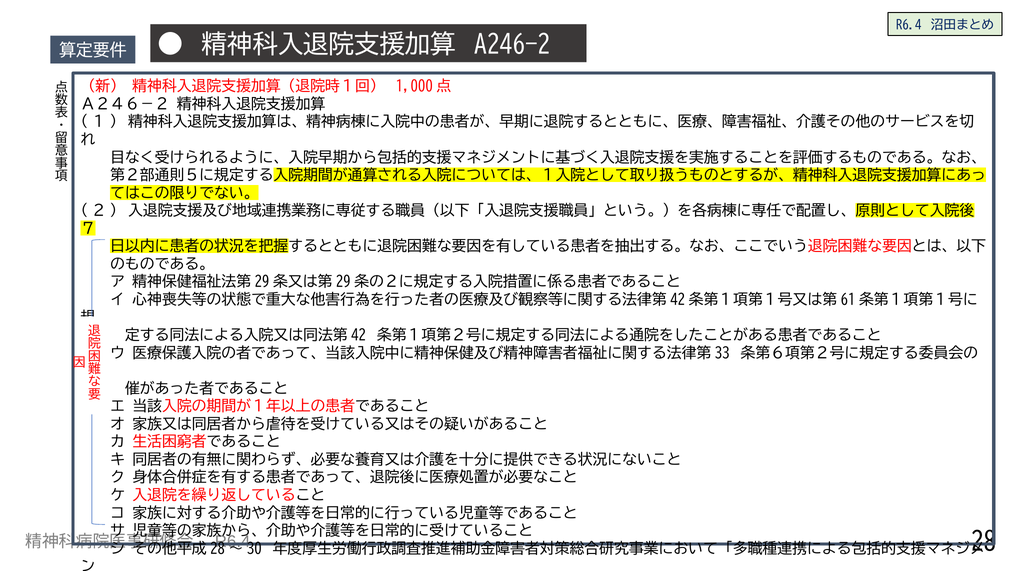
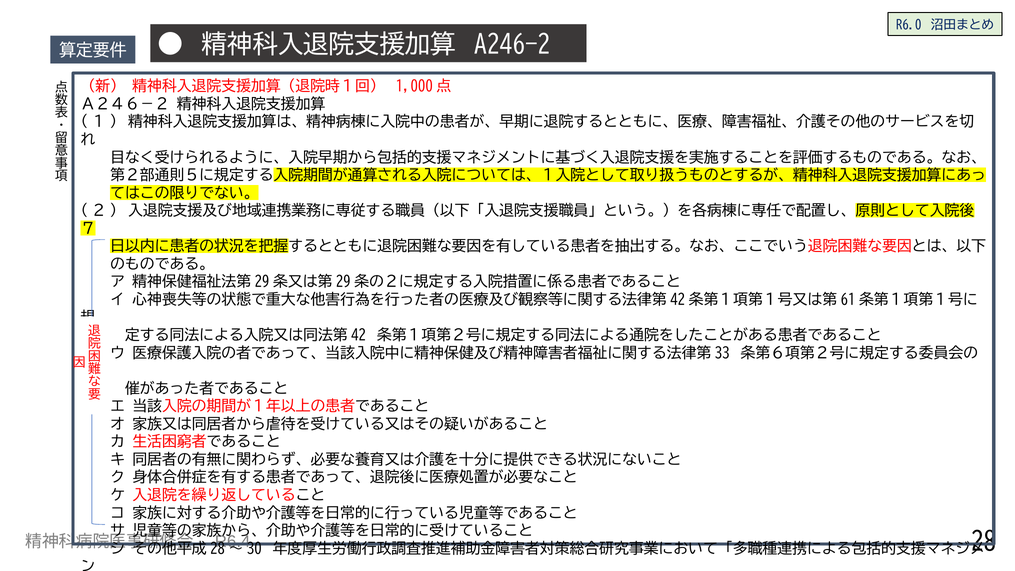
R6.4: R6.4 -> R6.0 (909, 25)
